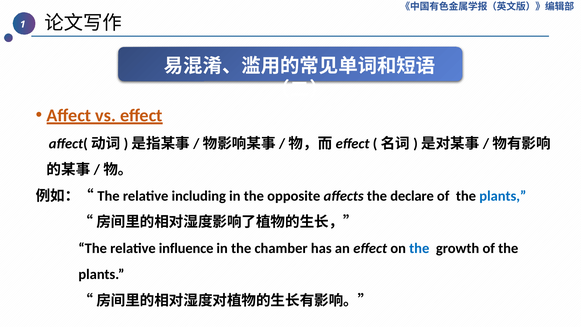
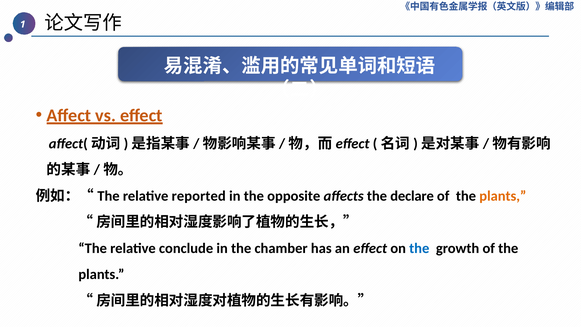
including: including -> reported (199, 196)
plants colour: blue -> orange (503, 196)
influence: influence -> conclude (186, 248)
